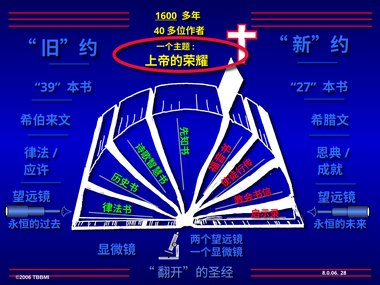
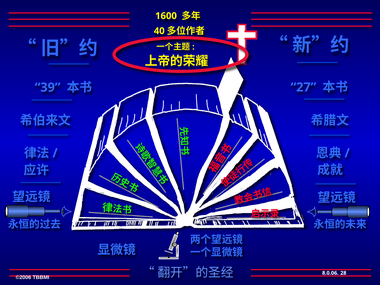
1600 underline: present -> none (166, 16)
